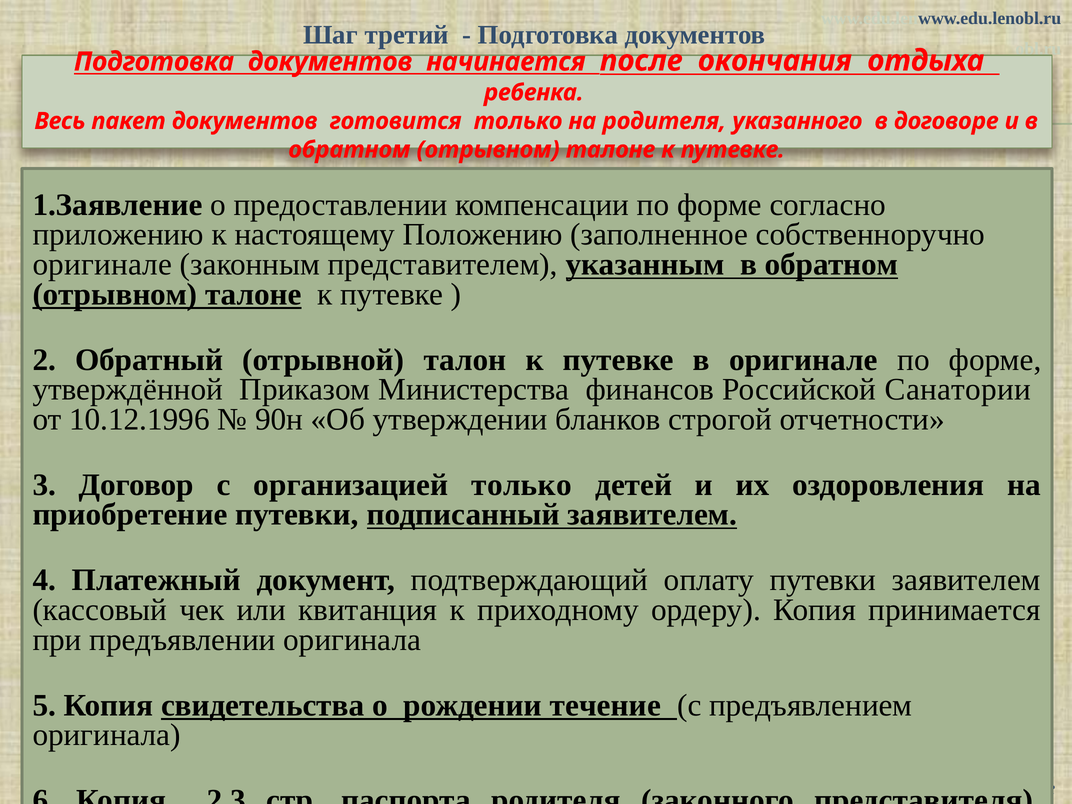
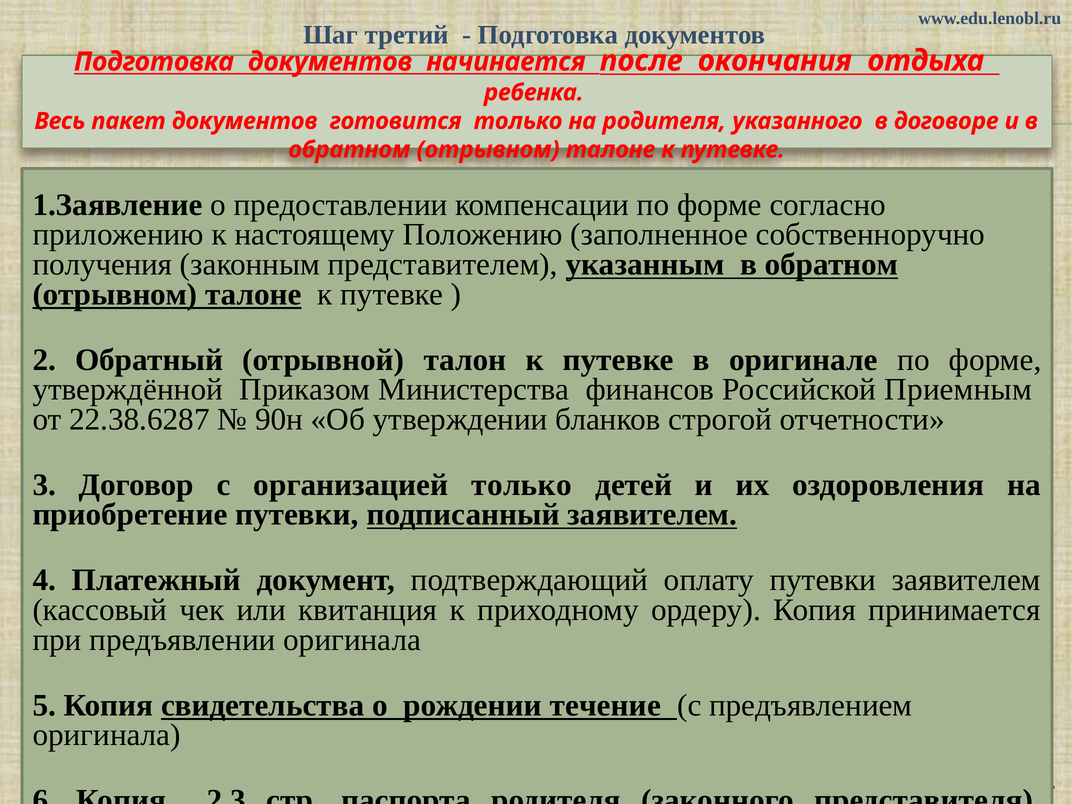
оригинале: оригинале -> получения (102, 264)
Санатории: Санатории -> Приемным (958, 390)
10.12.1996: 10.12.1996 -> 22.38.6287 (139, 419)
